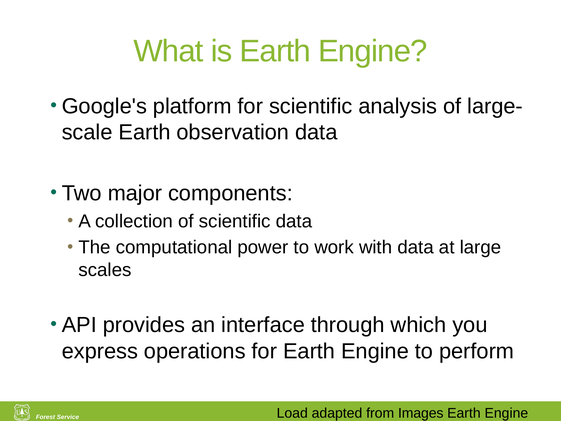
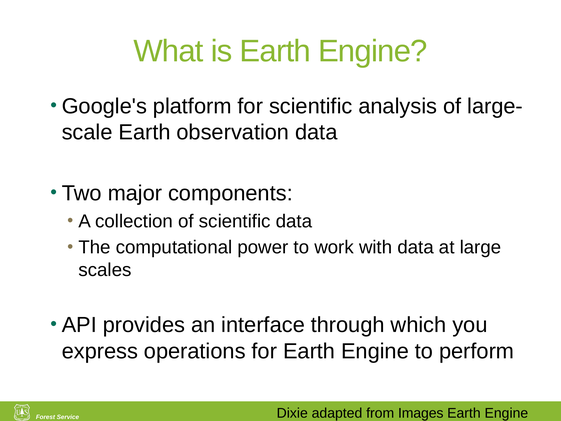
Load: Load -> Dixie (292, 413)
